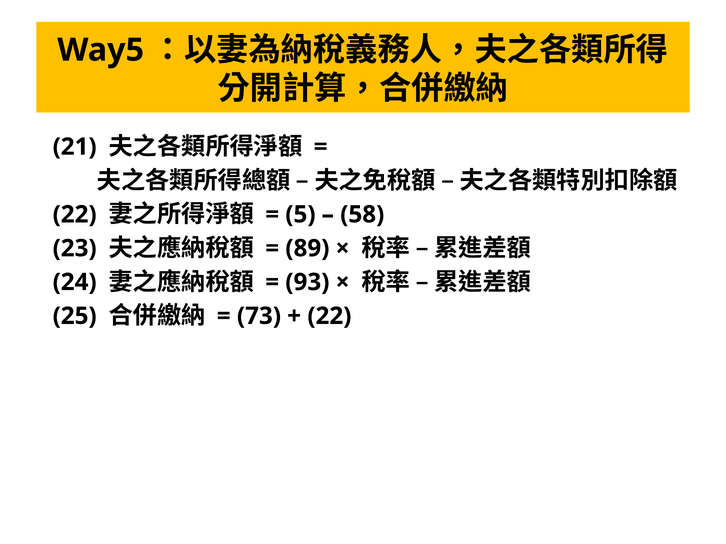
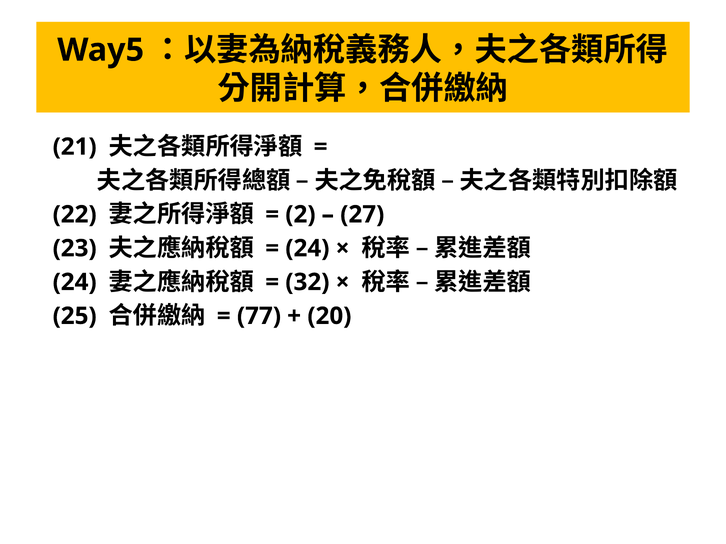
5: 5 -> 2 (300, 215)
58: 58 -> 27 (362, 215)
89: 89 -> 24 (307, 249)
93: 93 -> 32 (307, 282)
73: 73 -> 77 (259, 316)
22: 22 -> 20 (329, 316)
